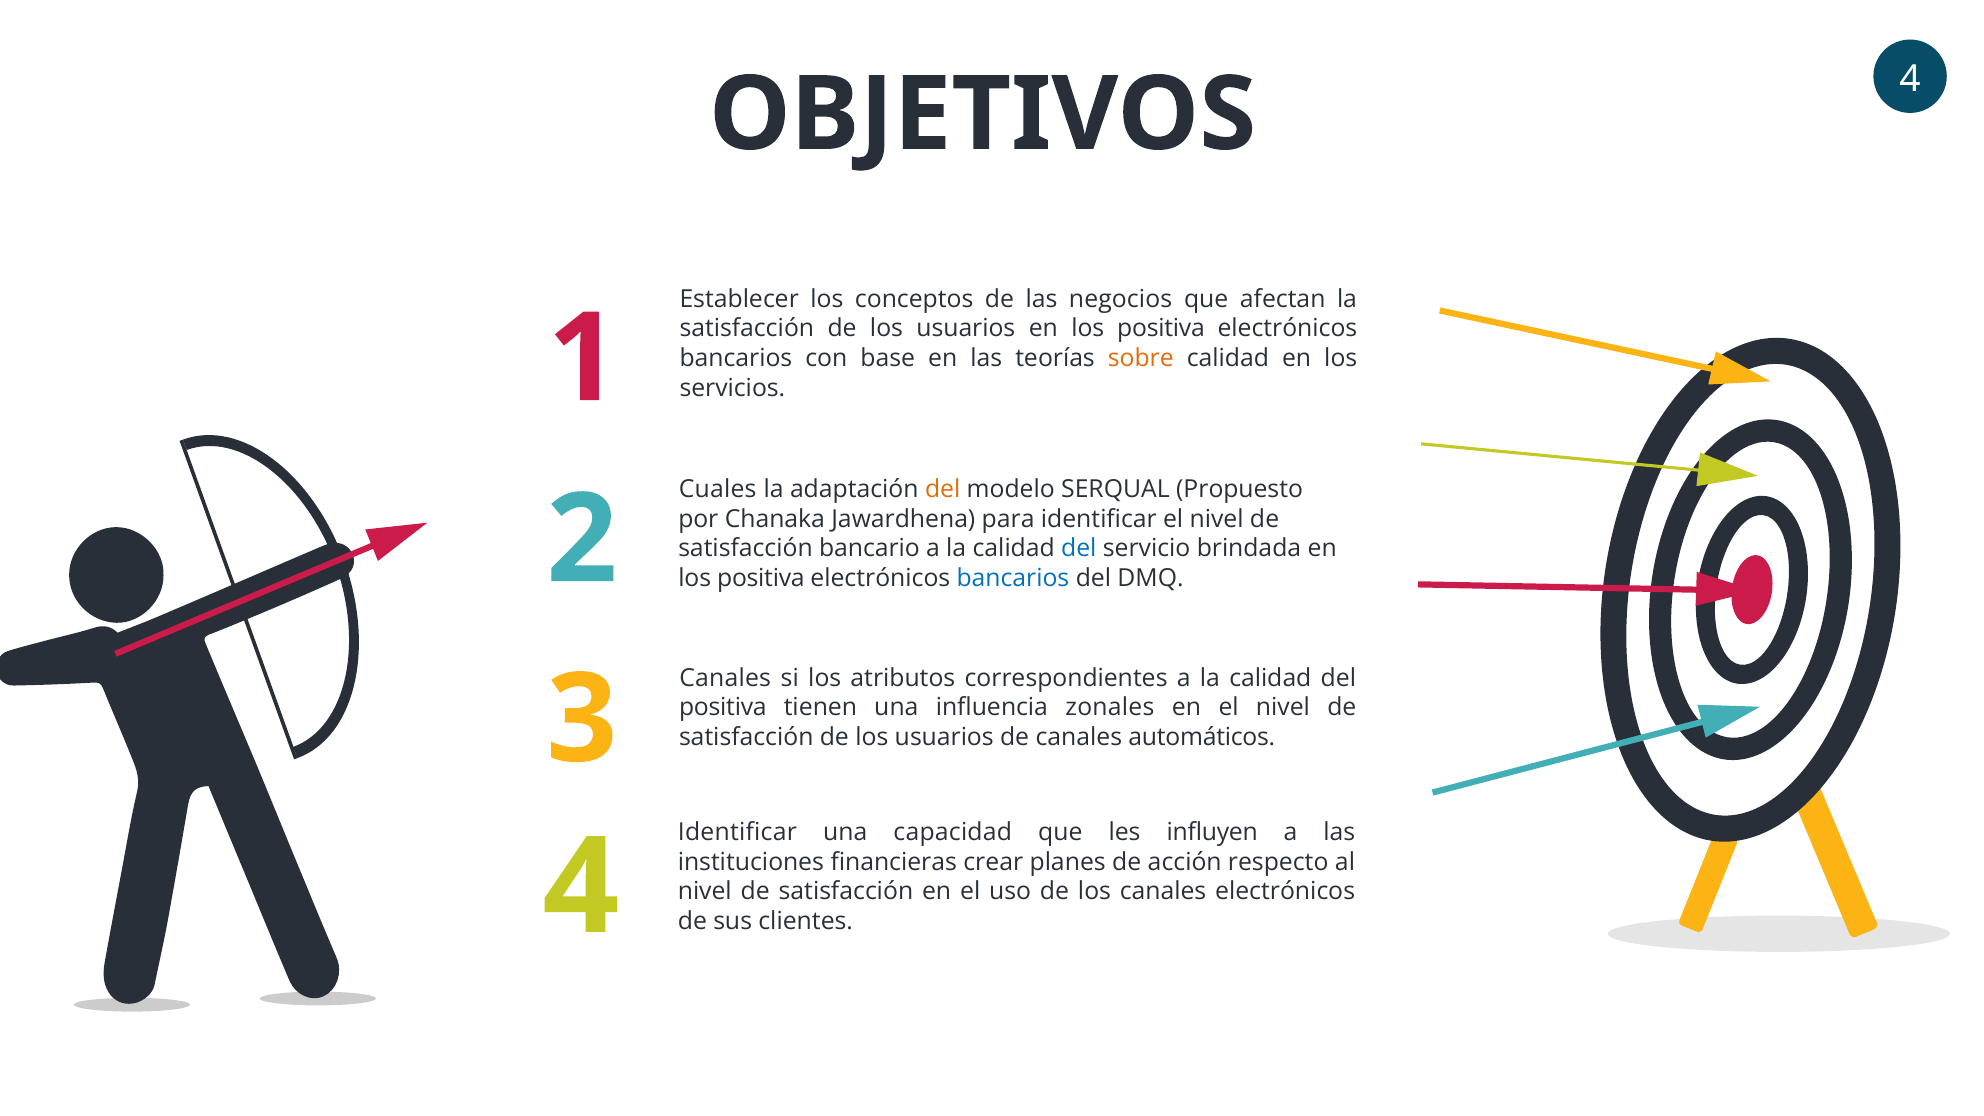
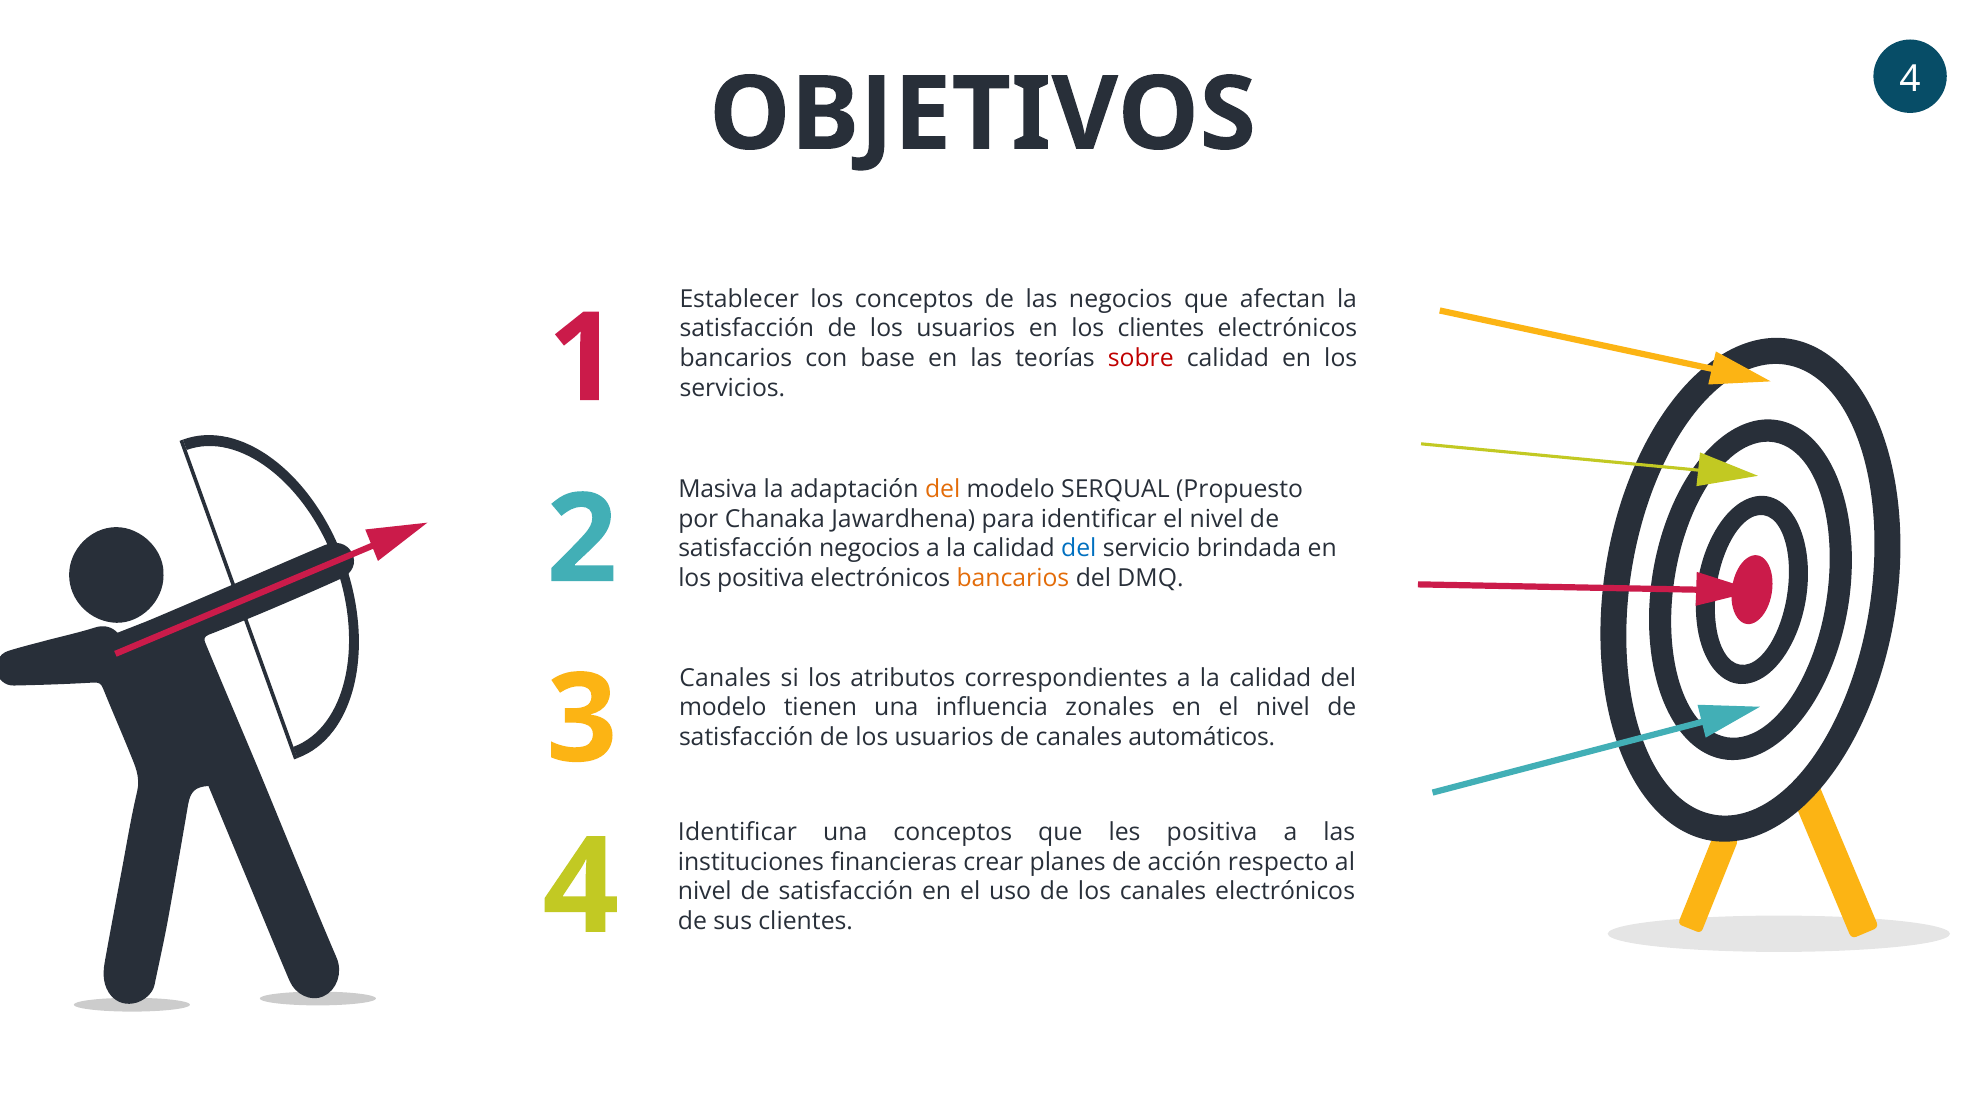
usuarios en los positiva: positiva -> clientes (1161, 329)
sobre colour: orange -> red (1141, 358)
Cuales: Cuales -> Masiva (718, 489)
satisfacción bancario: bancario -> negocios (870, 549)
bancarios colour: blue -> orange (1013, 579)
positiva: positiva -> modelo (723, 708)
una capacidad: capacidad -> conceptos (953, 832)
les influyen: influyen -> positiva (1212, 832)
